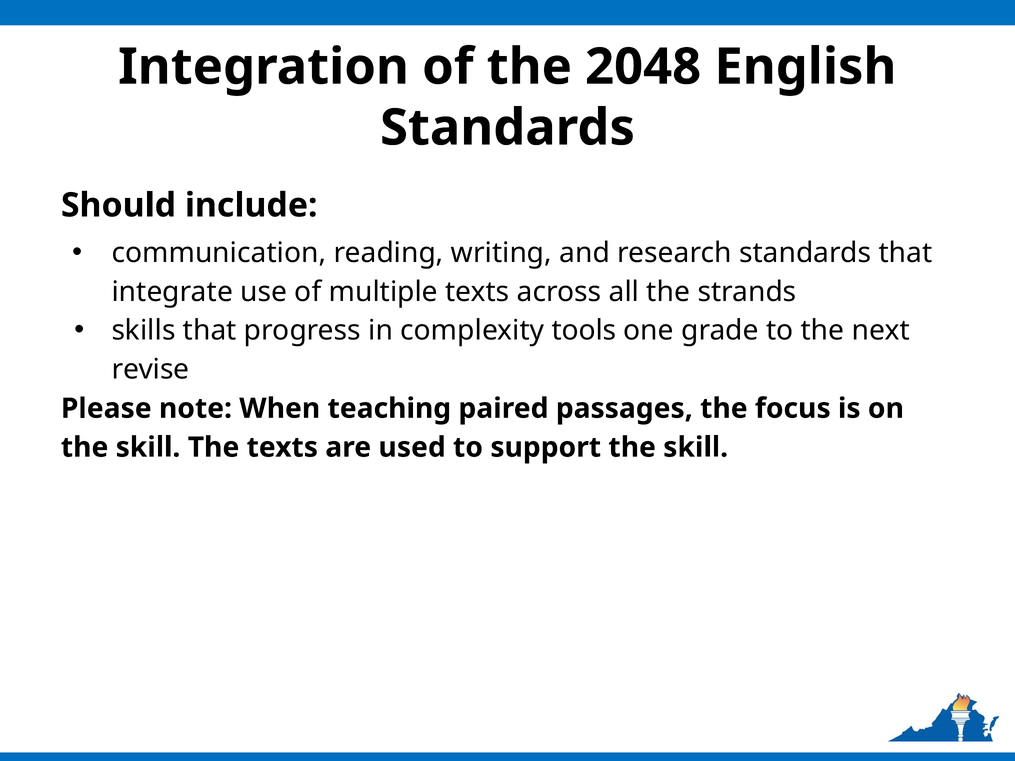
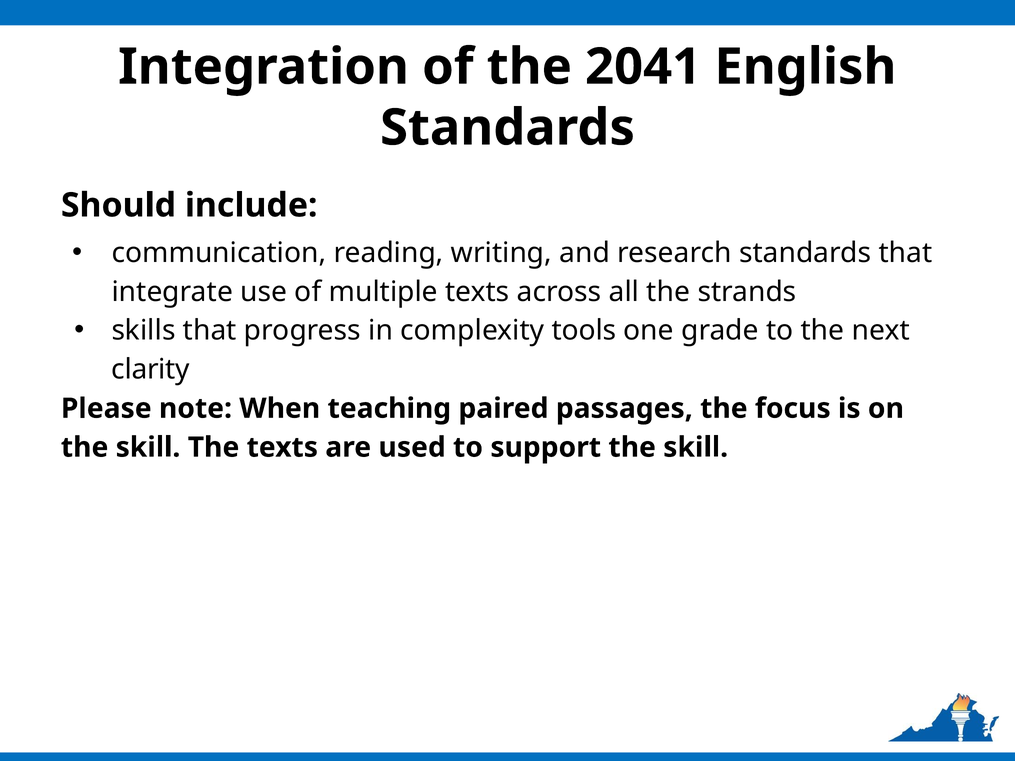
2048: 2048 -> 2041 (643, 67)
revise: revise -> clarity (151, 370)
